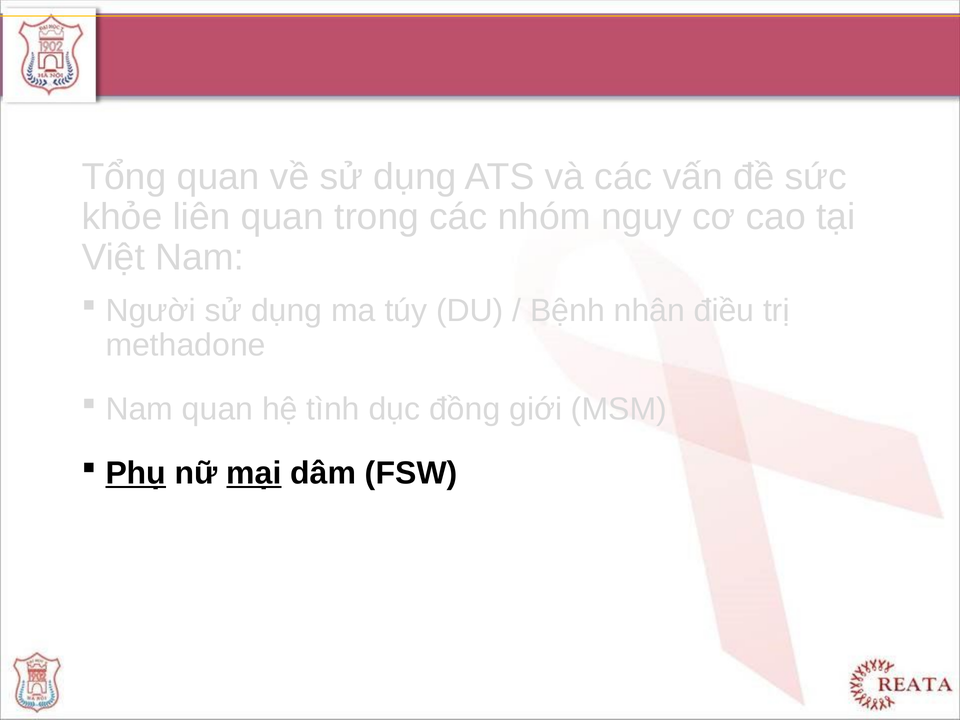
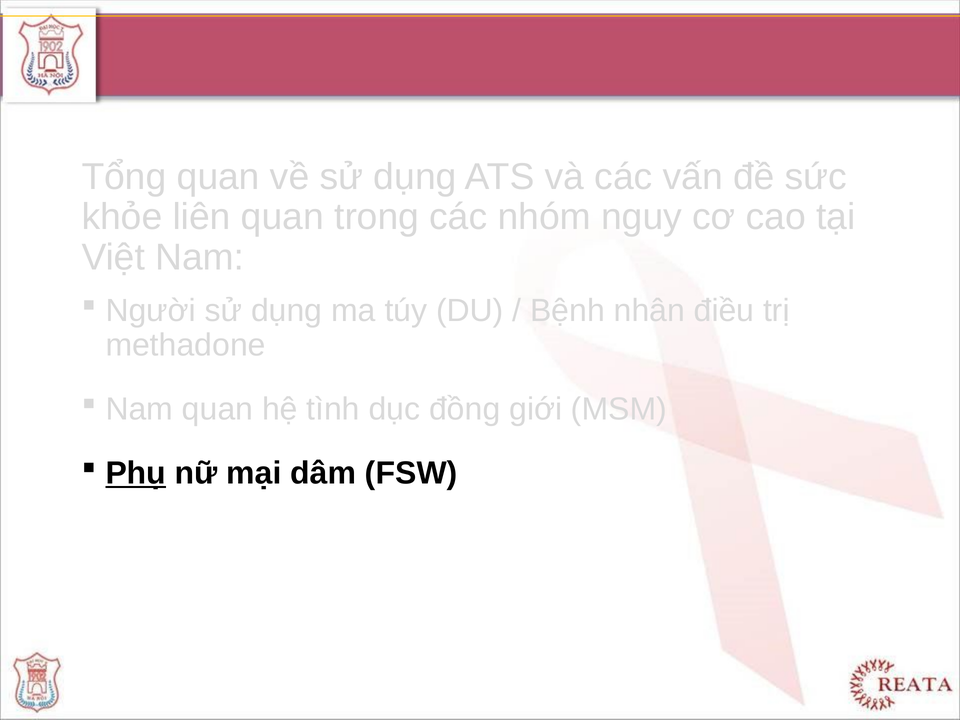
mại underline: present -> none (254, 473)
